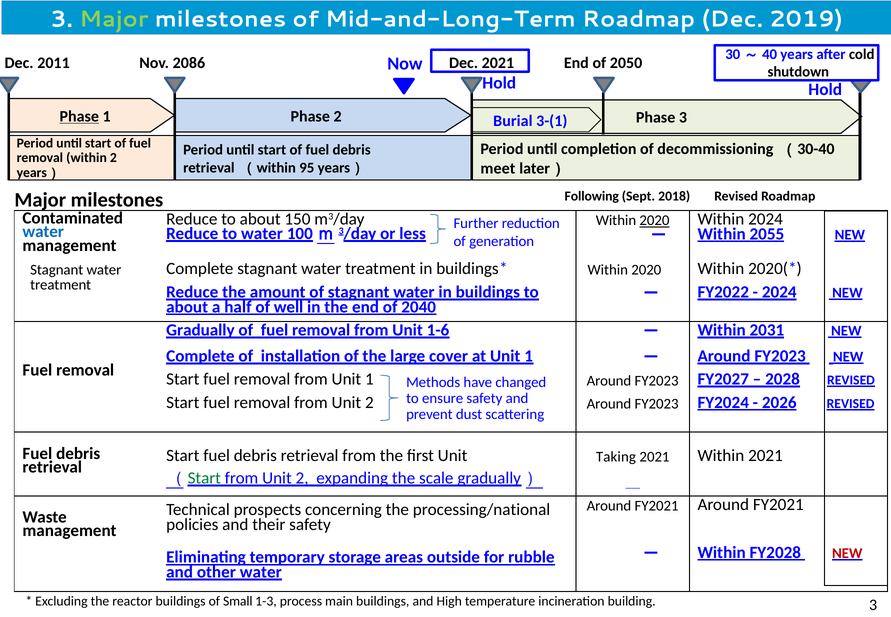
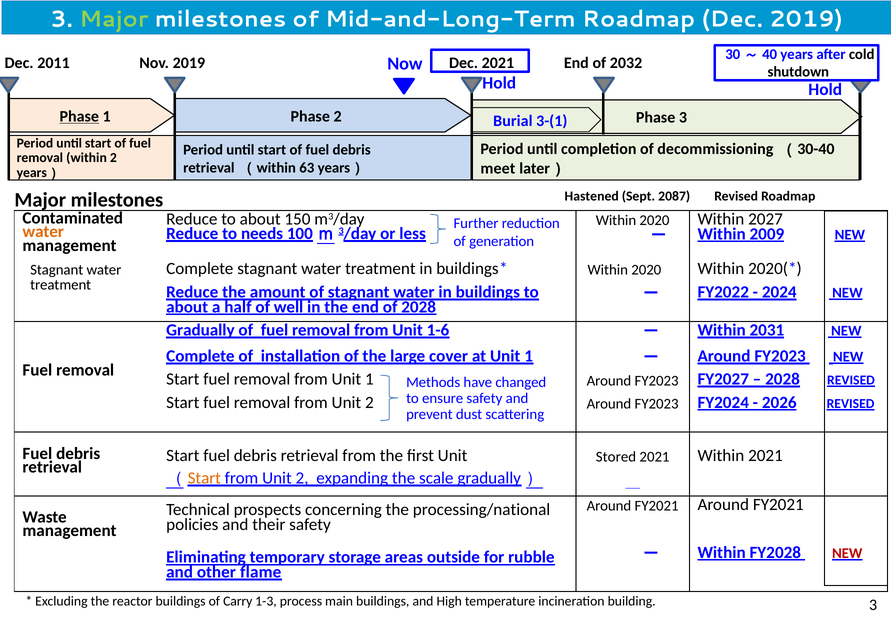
Nov 2086: 2086 -> 2019 (189, 63)
2050: 2050 -> 2032 (626, 63)
95: 95 -> 63 (307, 168)
Following: Following -> Hastened (592, 196)
2018: 2018 -> 2087 (674, 196)
Within 2024: 2024 -> 2027 (766, 219)
2020 underline: present -> none (655, 220)
water colour: blue -> orange (43, 232)
to water: water -> needs (262, 234)
2055: 2055 -> 2009 (767, 234)
of 2040: 2040 -> 2028 (419, 307)
Taking: Taking -> Stored (616, 457)
Start colour: green -> orange (204, 478)
other water: water -> flame (261, 572)
Small: Small -> Carry (238, 601)
